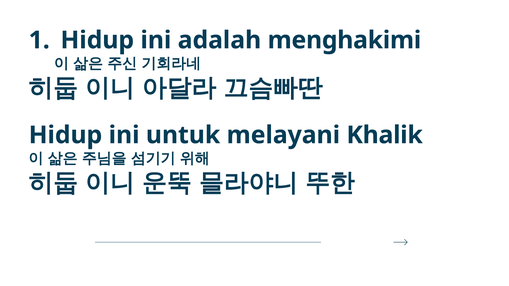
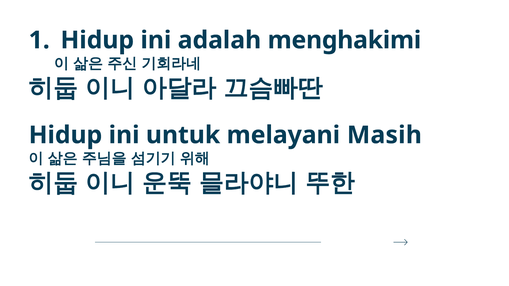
Khalik: Khalik -> Masih (384, 135)
